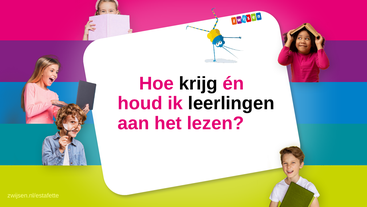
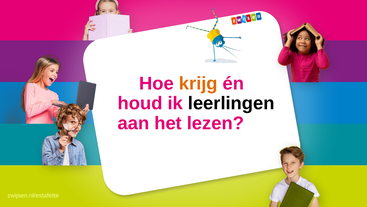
krijg colour: black -> orange (198, 83)
